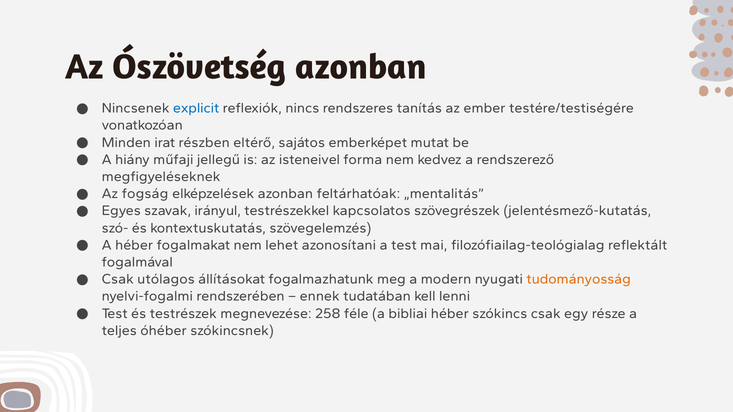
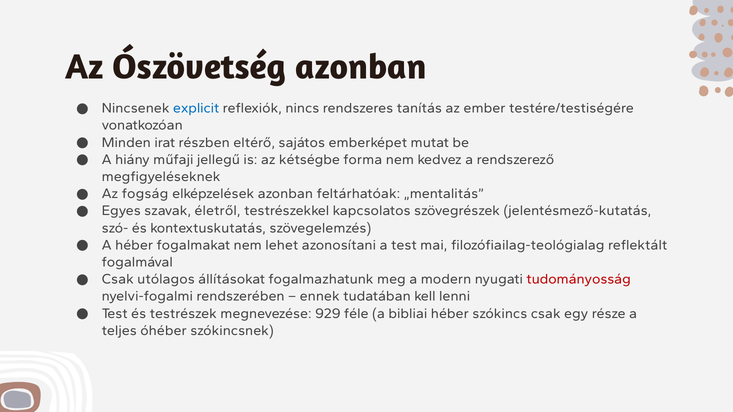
isteneivel: isteneivel -> kétségbe (309, 160)
irányul: irányul -> életről (218, 211)
tudományosság colour: orange -> red (579, 279)
258: 258 -> 929 (328, 314)
